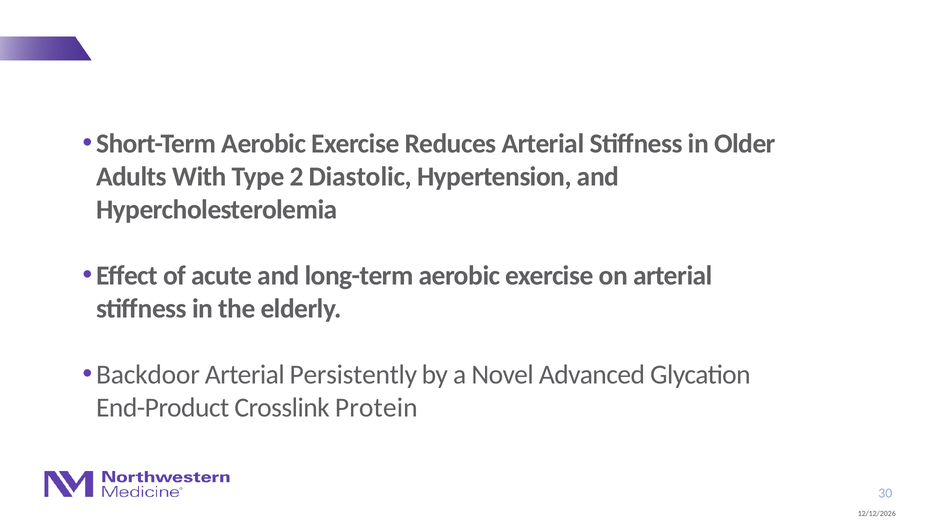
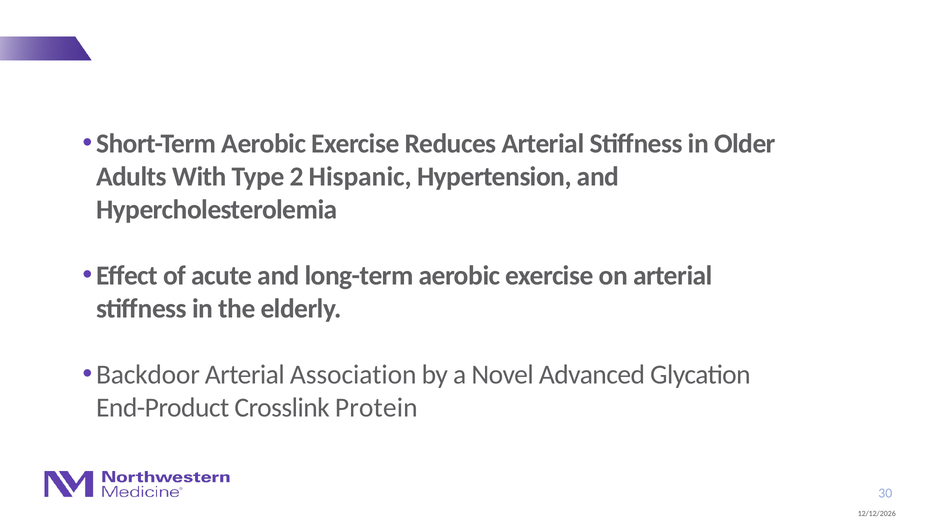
Diastolic: Diastolic -> Hispanic (360, 177)
Persistently: Persistently -> Association (353, 375)
